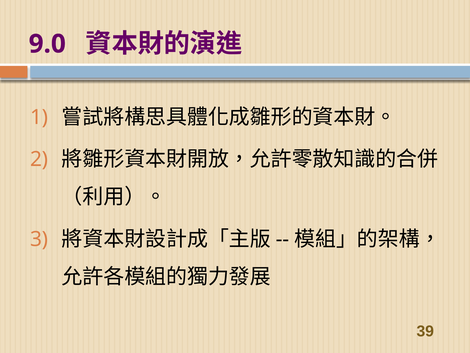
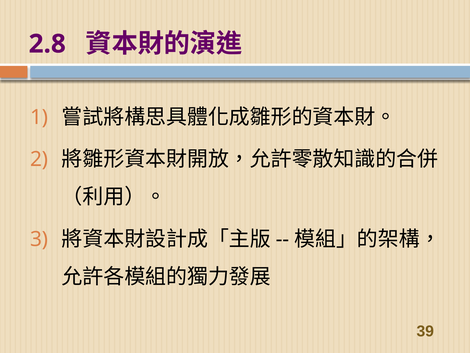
9.0: 9.0 -> 2.8 (47, 44)
